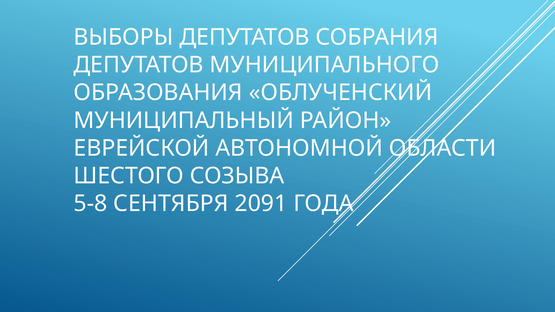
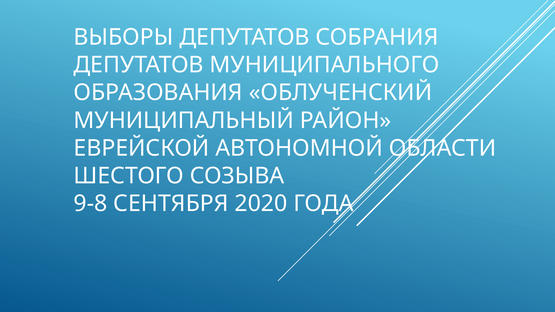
5-8: 5-8 -> 9-8 (90, 204)
2091: 2091 -> 2020 (261, 204)
